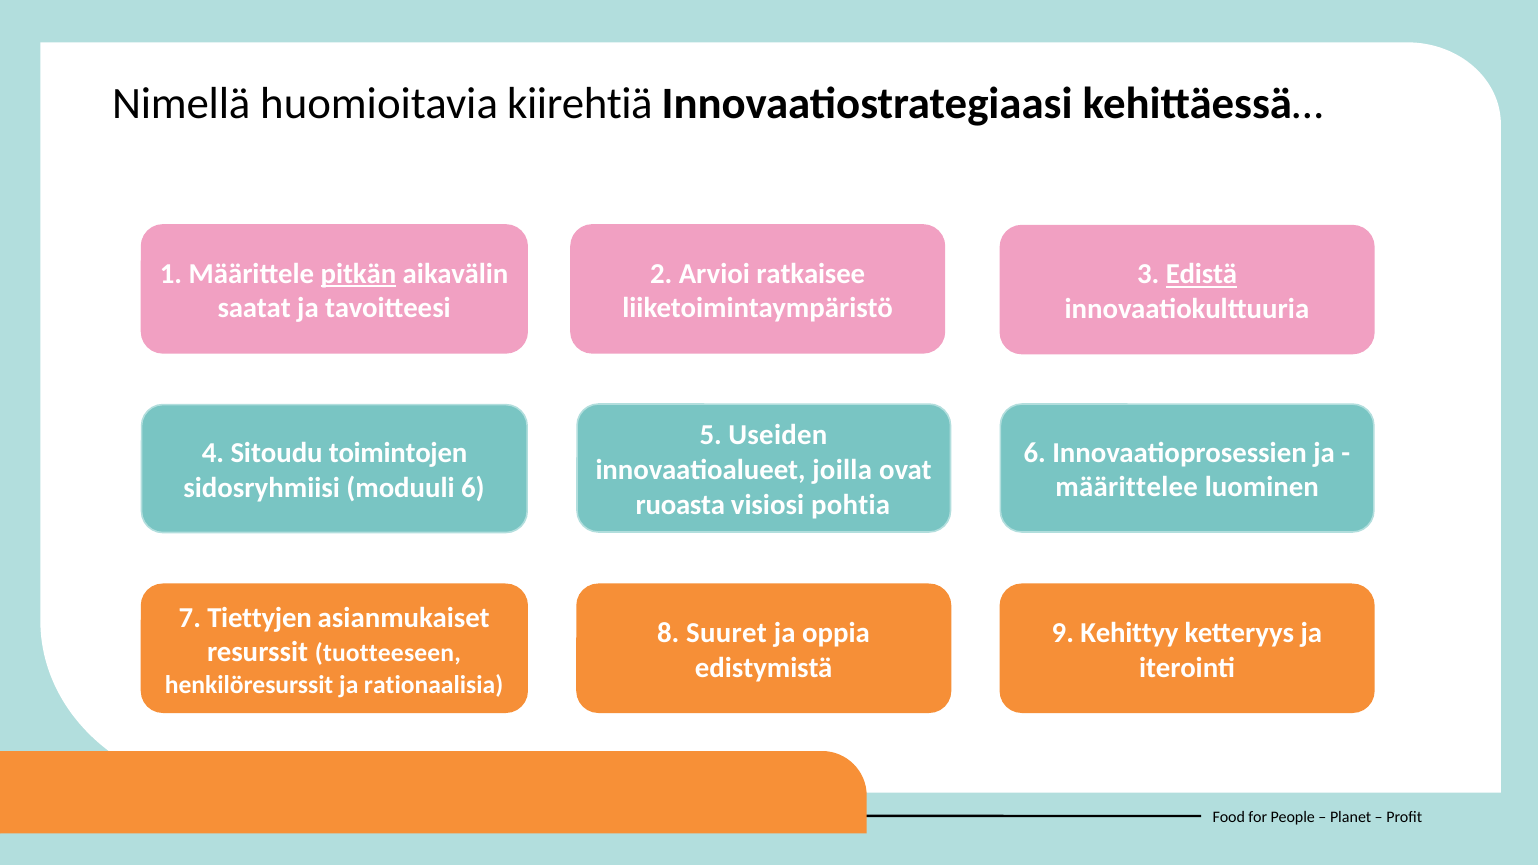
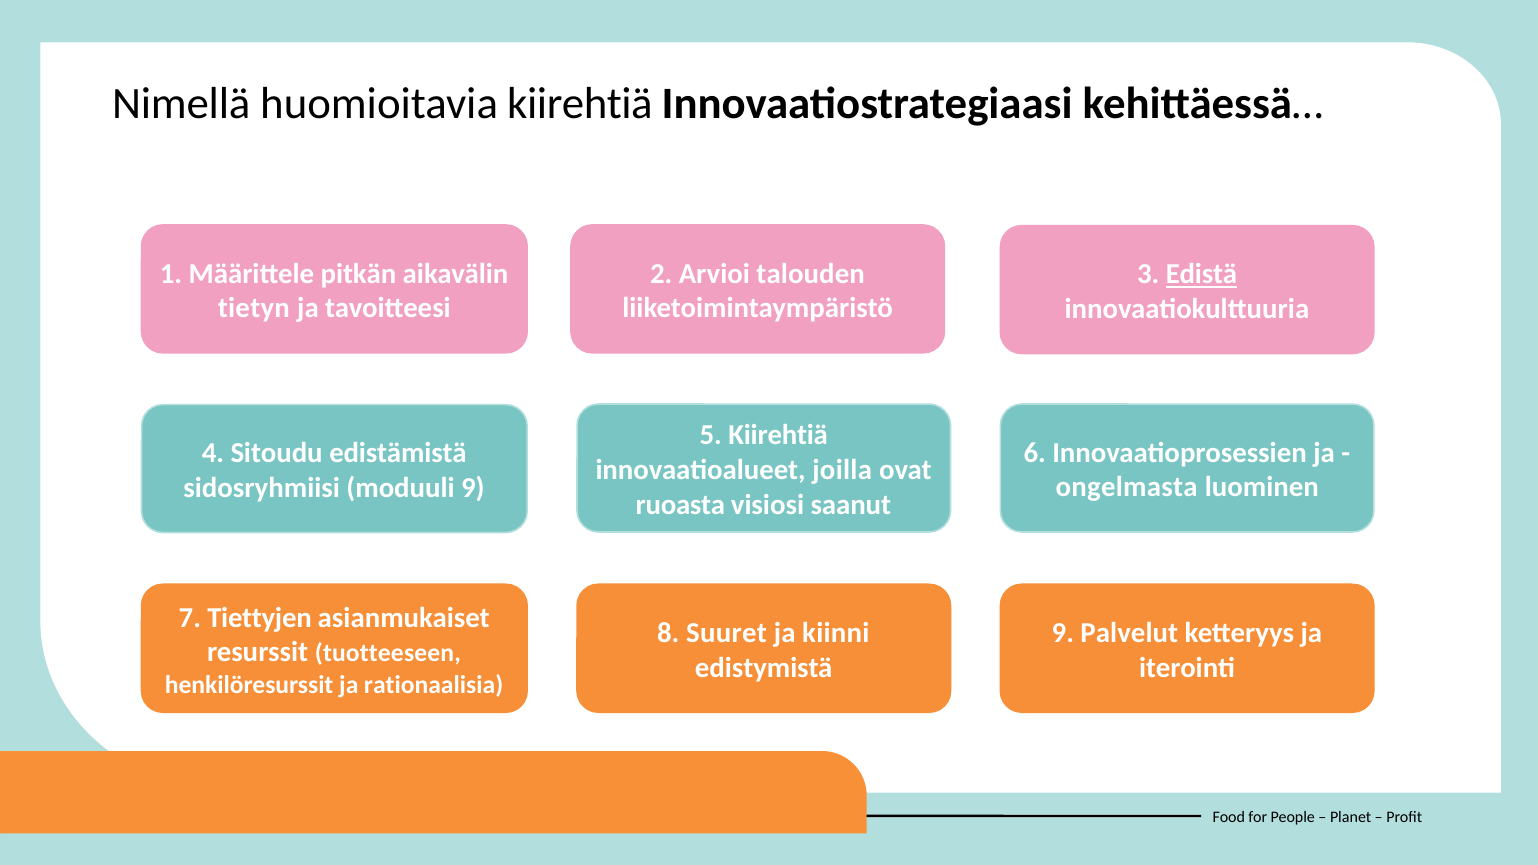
pitkän underline: present -> none (358, 274)
ratkaisee: ratkaisee -> talouden (811, 274)
saatat: saatat -> tietyn (254, 308)
5 Useiden: Useiden -> Kiirehtiä (778, 435)
toimintojen: toimintojen -> edistämistä (398, 453)
määrittelee: määrittelee -> ongelmasta (1127, 487)
moduuli 6: 6 -> 9 (473, 488)
pohtia: pohtia -> saanut (851, 505)
oppia: oppia -> kiinni (836, 633)
Kehittyy: Kehittyy -> Palvelut (1129, 633)
